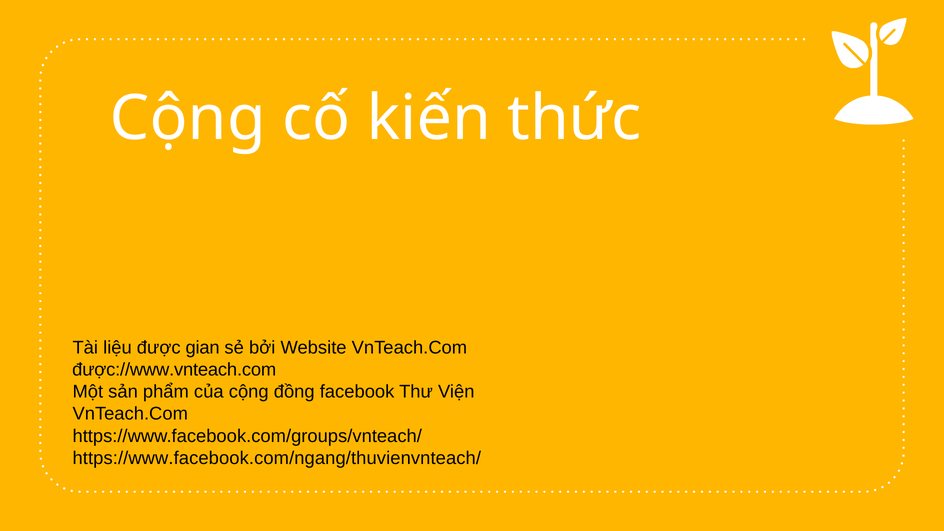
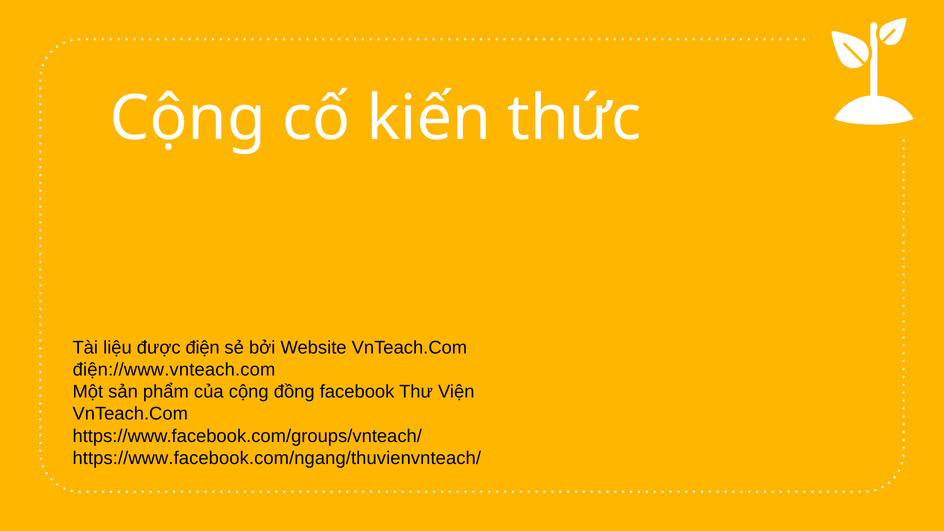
gian: gian -> điện (203, 348)
được://www.vnteach.com: được://www.vnteach.com -> điện://www.vnteach.com (174, 370)
